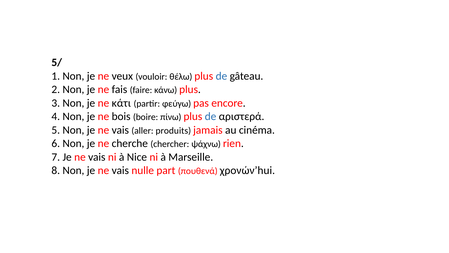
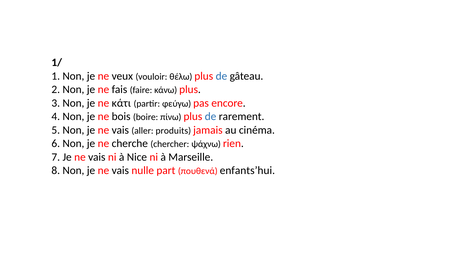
5/: 5/ -> 1/ (57, 62)
αριστερά: αριστερά -> rarement (242, 116)
χρονών’hui: χρονών’hui -> enfants’hui (247, 170)
